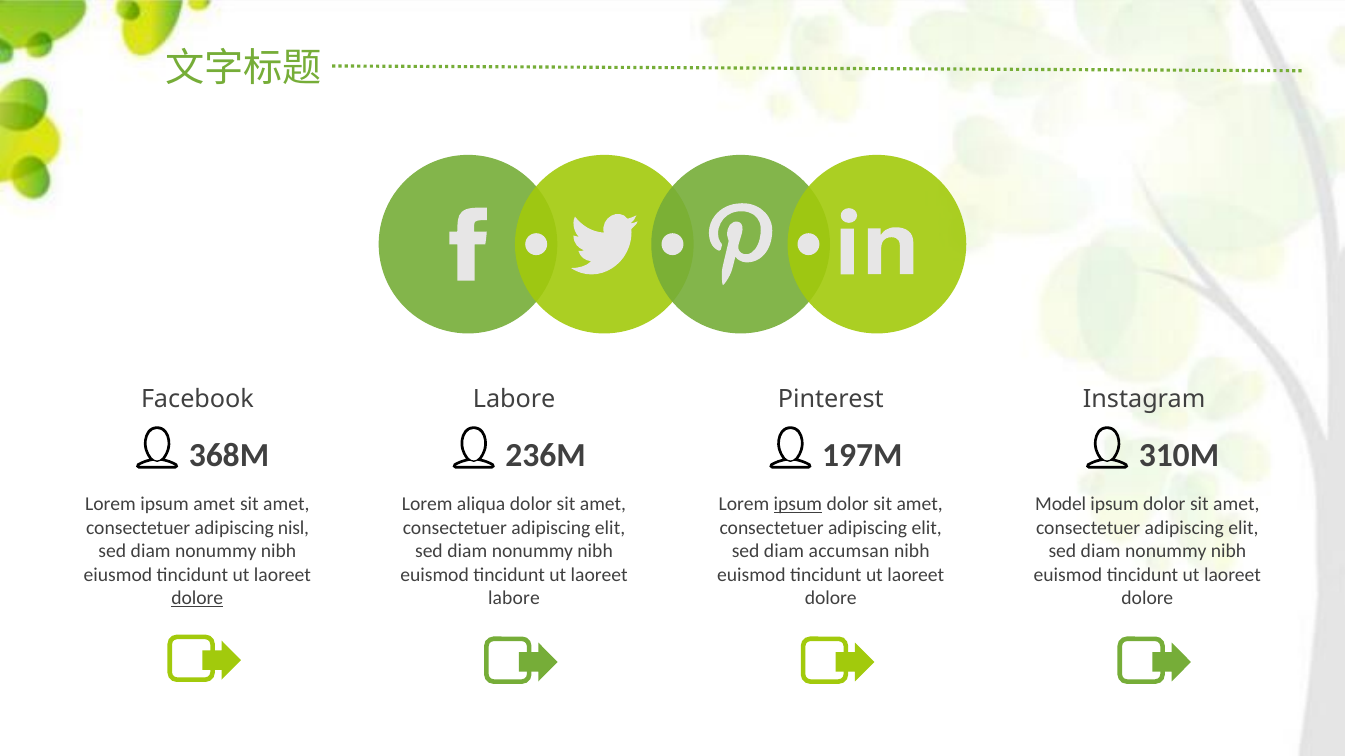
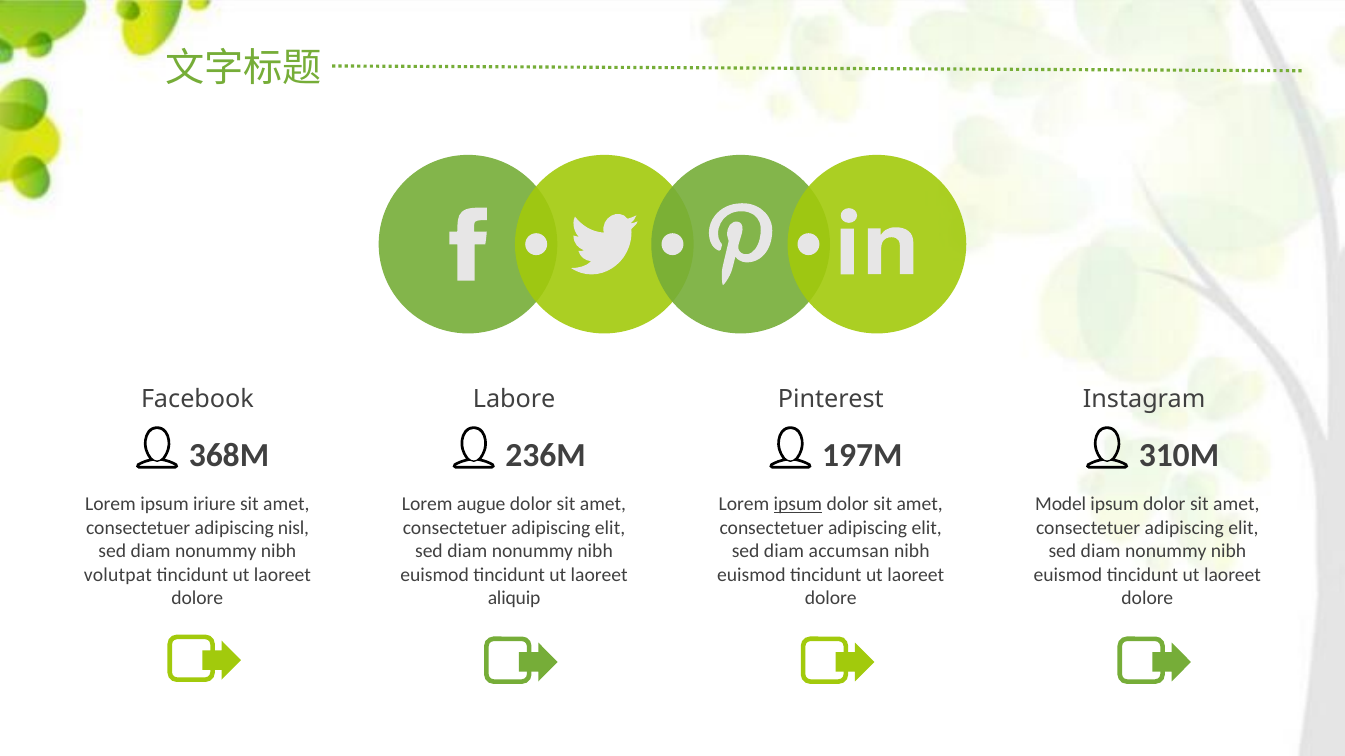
ipsum amet: amet -> iriure (214, 504)
aliqua: aliqua -> augue (481, 504)
eiusmod: eiusmod -> volutpat (118, 575)
dolore underline: present -> none (197, 599)
labore: labore -> aliquip (514, 599)
